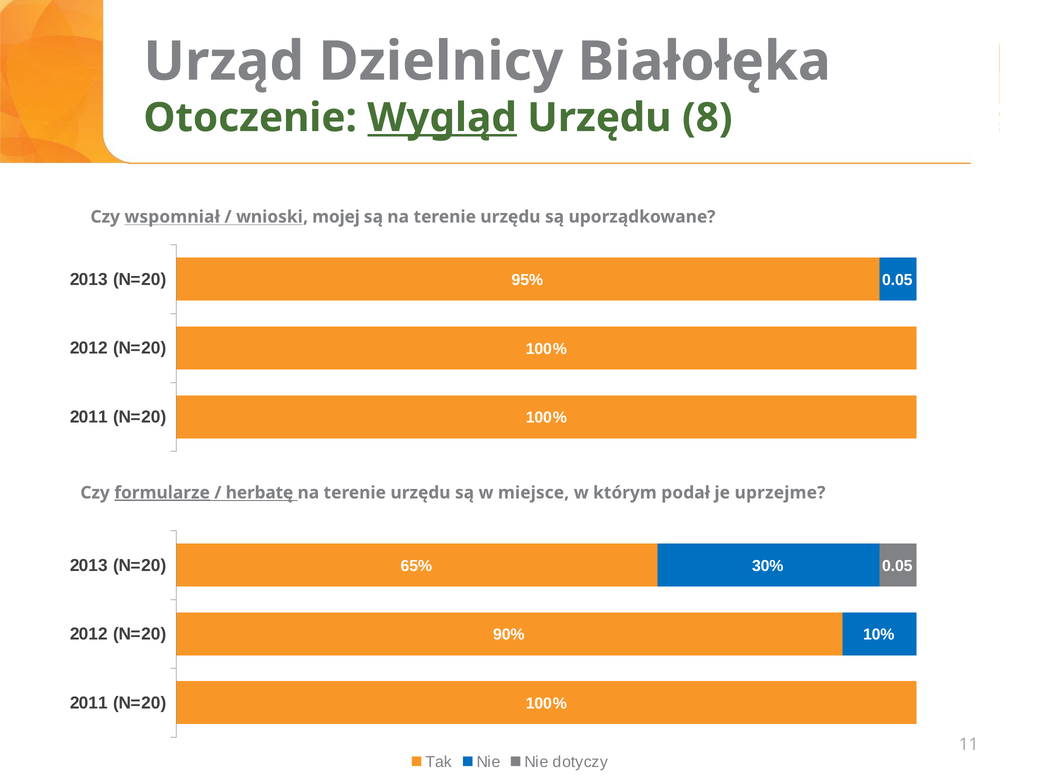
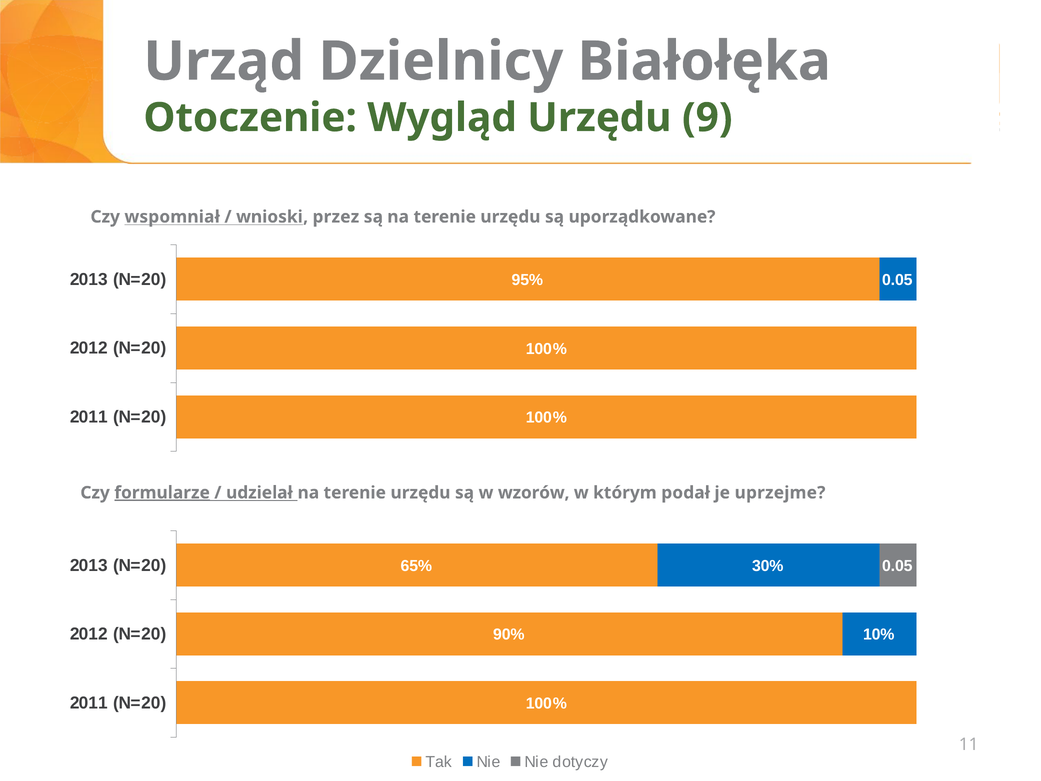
Wygląd underline: present -> none (442, 118)
8: 8 -> 9 (707, 118)
mojej: mojej -> przez (336, 217)
herbatę: herbatę -> udzielał (259, 493)
miejsce: miejsce -> wzorów (534, 493)
